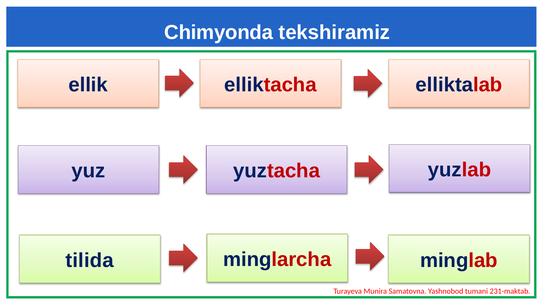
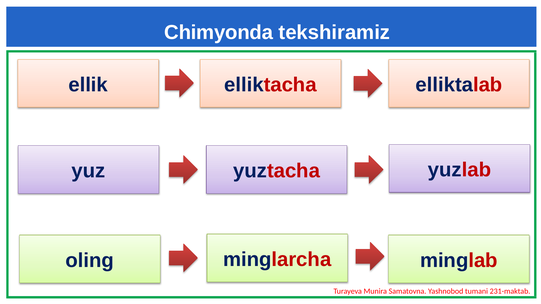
tilida: tilida -> oling (90, 261)
